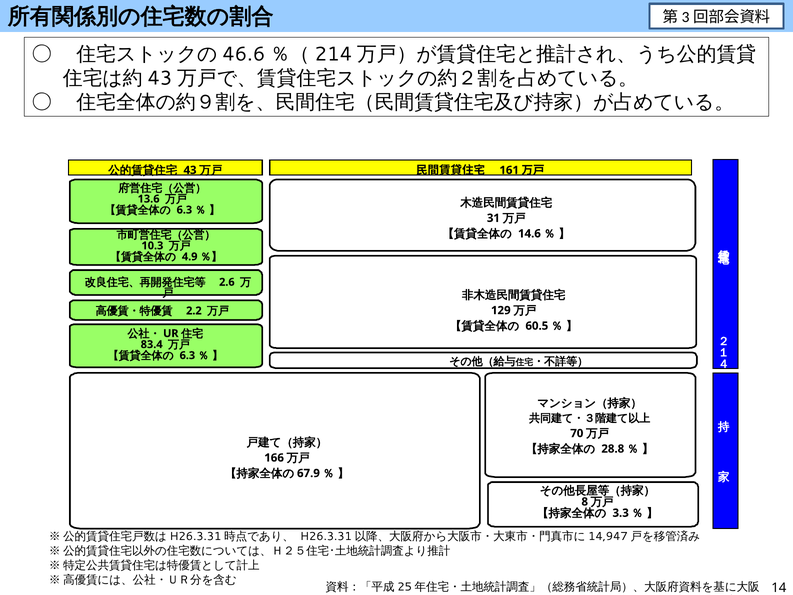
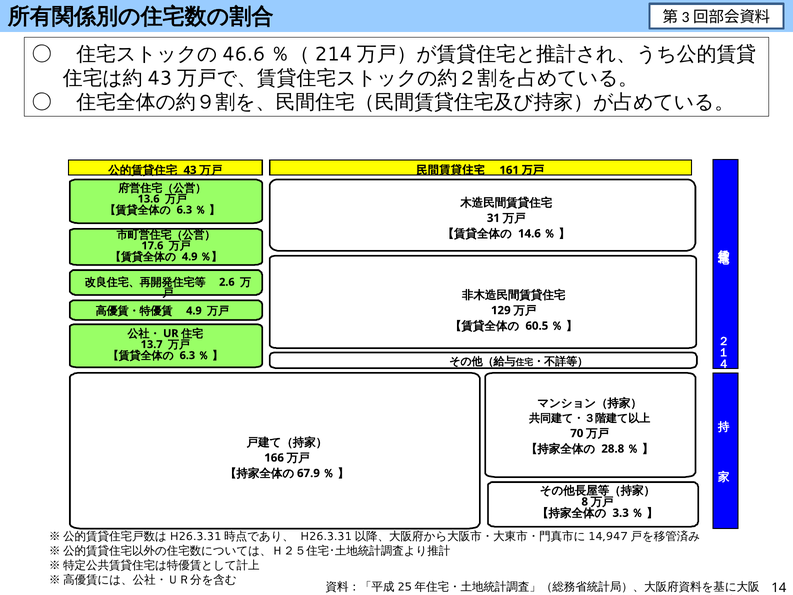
10.3: 10.3 -> 17.6 (152, 246)
2.2: 2.2 -> 4.9 (194, 311)
83.4: 83.4 -> 13.7 (152, 344)
